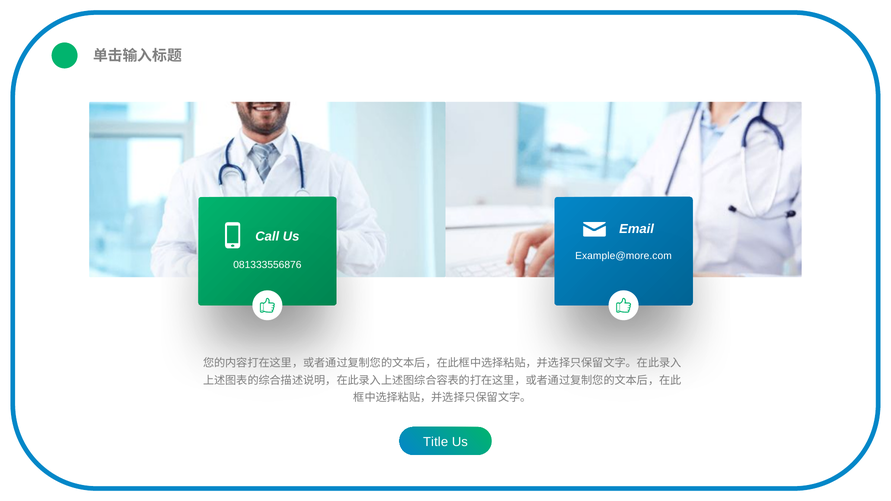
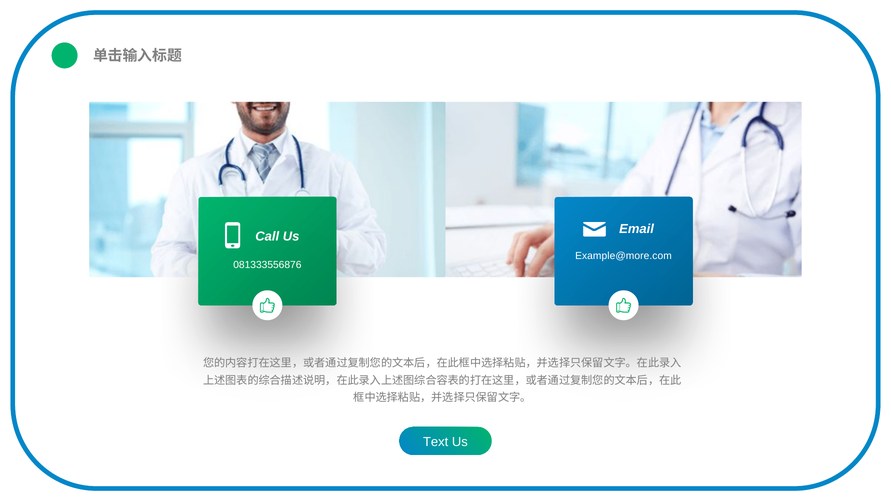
Title: Title -> Text (436, 442)
